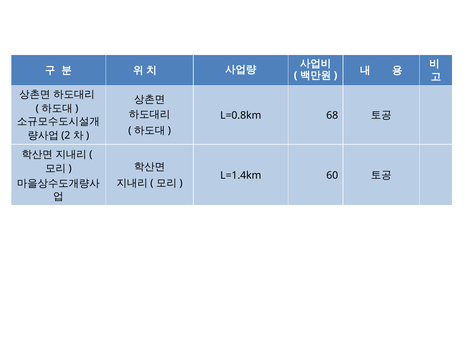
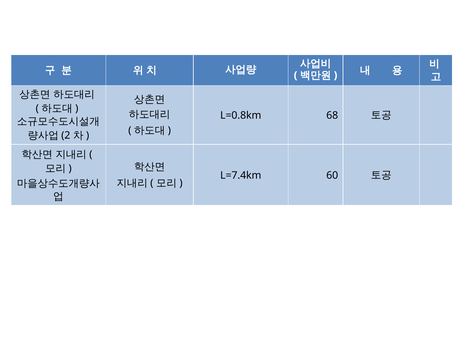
L=1.4km: L=1.4km -> L=7.4km (241, 176)
